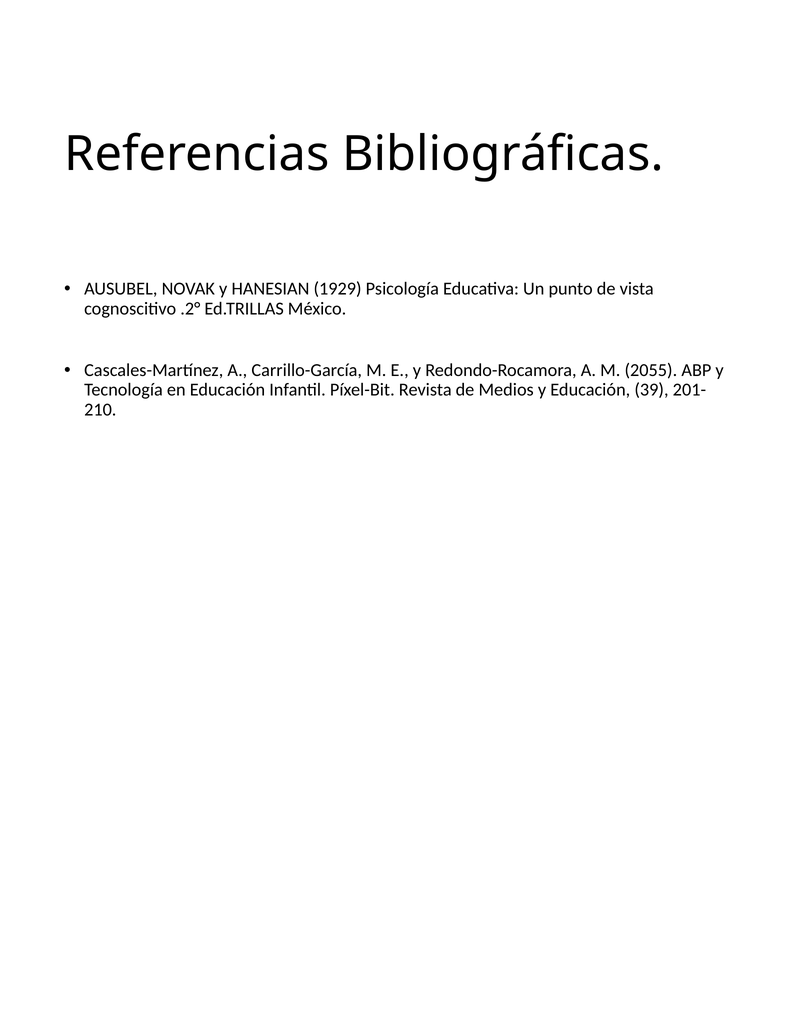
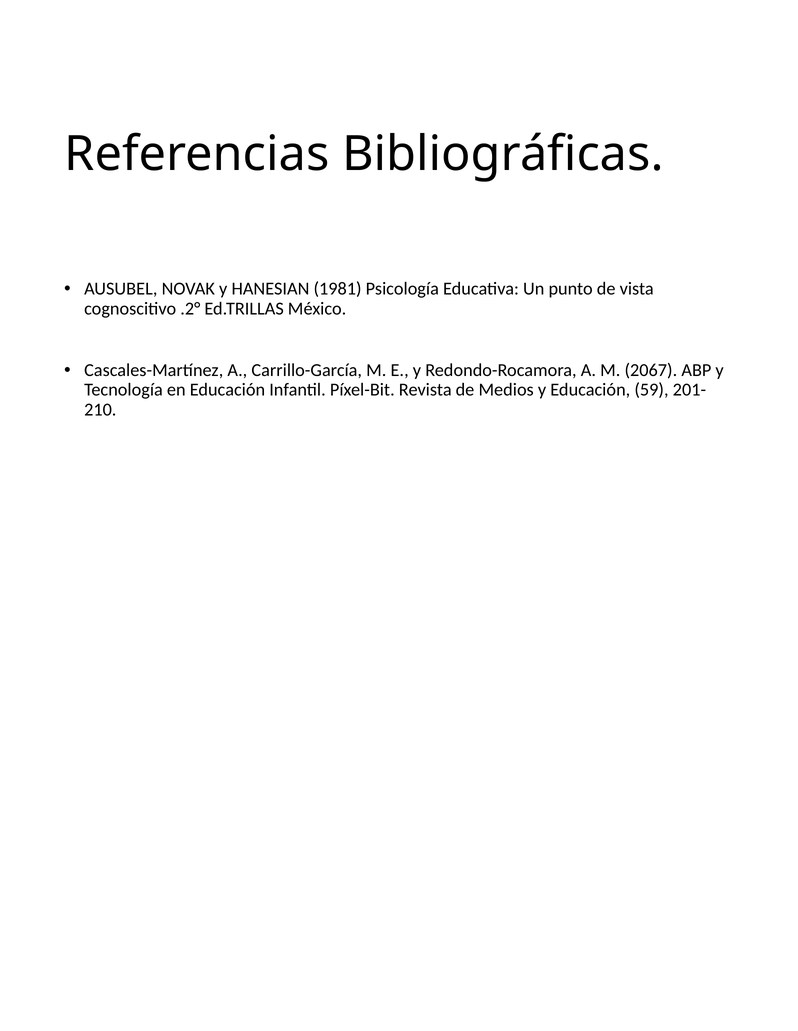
1929: 1929 -> 1981 (338, 289)
2055: 2055 -> 2067 (651, 370)
39: 39 -> 59 (652, 390)
